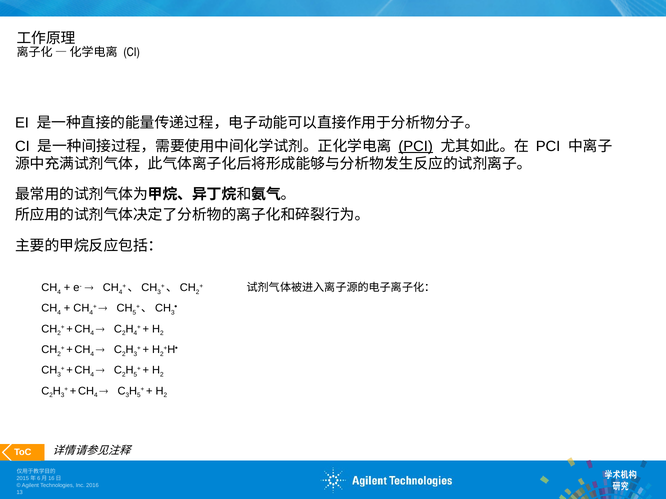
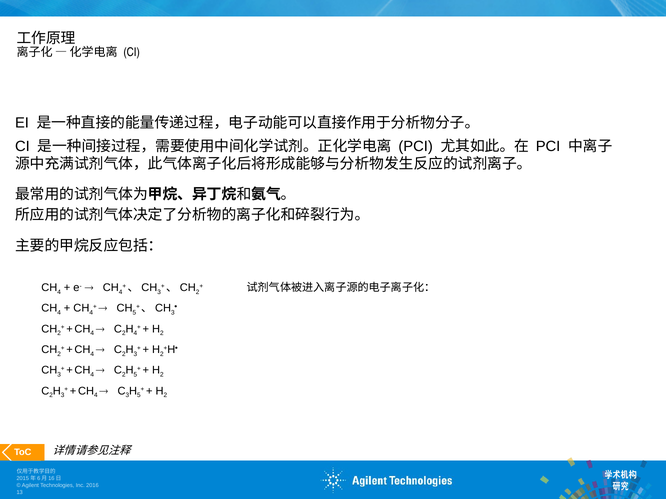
PCI underline: present -> none (416, 146)
